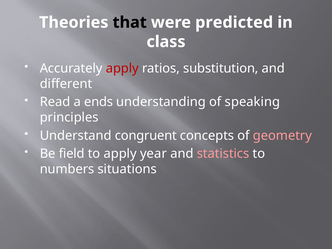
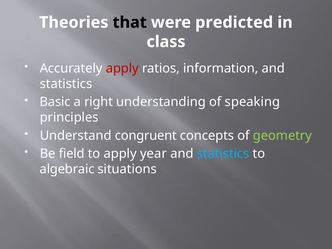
substitution: substitution -> information (221, 68)
different: different -> statistics (66, 84)
Read: Read -> Basic (55, 102)
ends: ends -> right (99, 102)
geometry colour: pink -> light green (282, 136)
statistics colour: pink -> light blue (223, 154)
numbers: numbers -> algebraic (67, 169)
